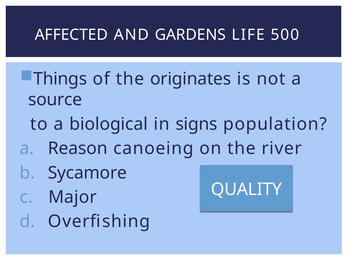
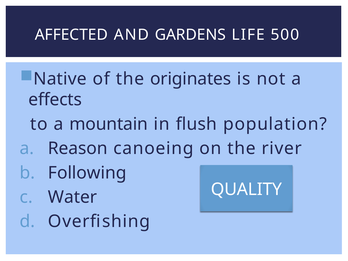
Things: Things -> Native (60, 79)
source: source -> effects (55, 100)
biological: biological -> mountain (109, 124)
signs: signs -> flush (196, 124)
Sycamore: Sycamore -> Following (87, 173)
Major: Major -> Water (73, 197)
